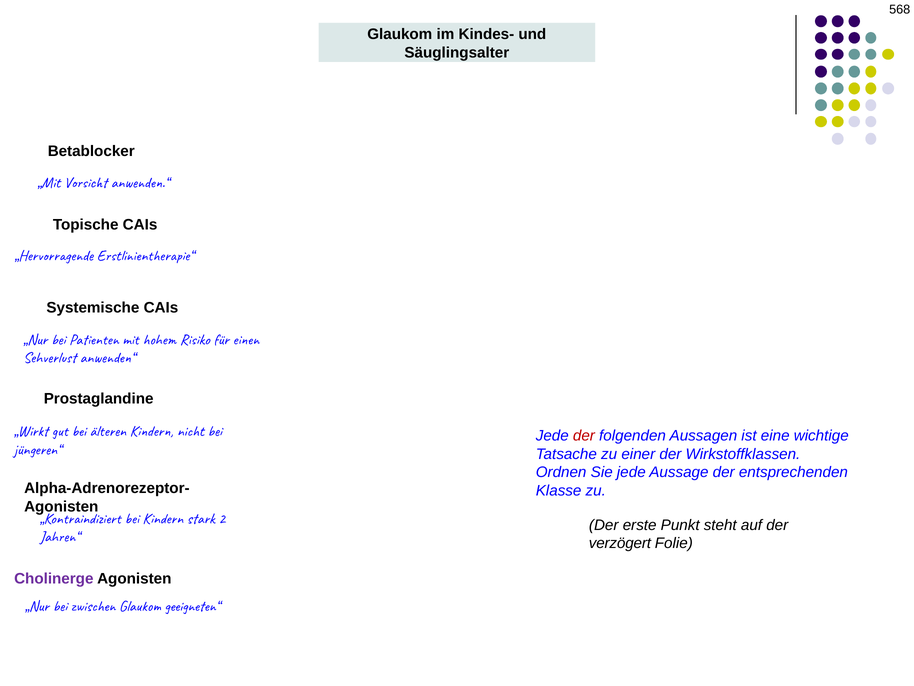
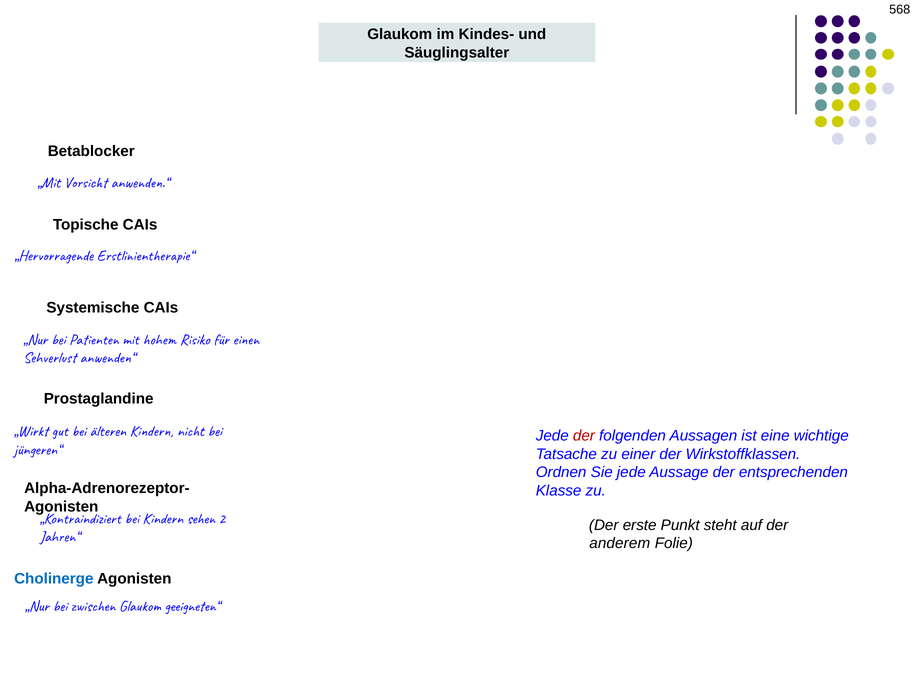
stark: stark -> sehen (201, 518)
verzögert: verzögert -> anderem (620, 543)
Cholinerge colour: purple -> blue (54, 579)
